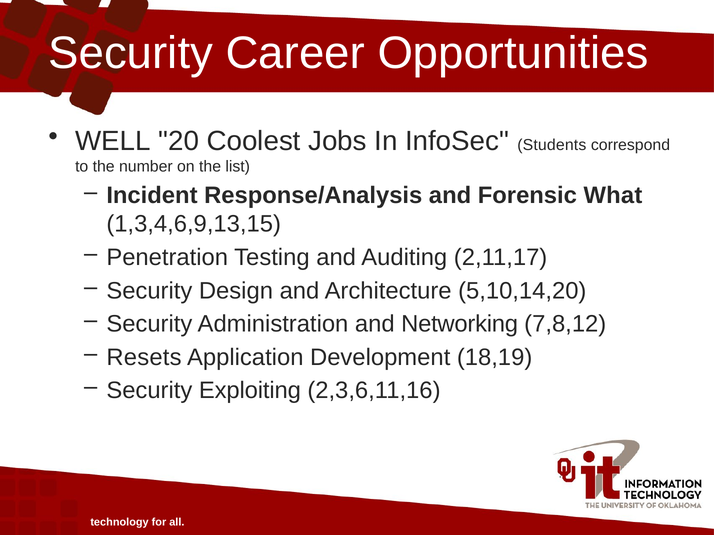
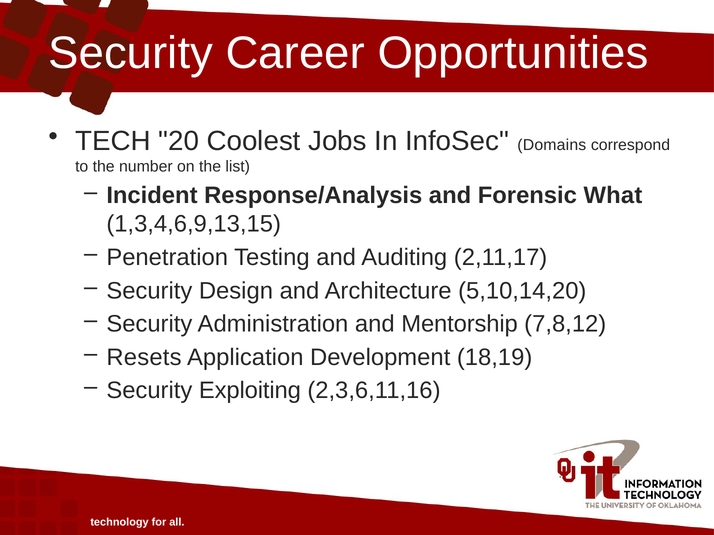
WELL: WELL -> TECH (113, 141)
Students: Students -> Domains (552, 145)
Networking: Networking -> Mentorship (460, 324)
